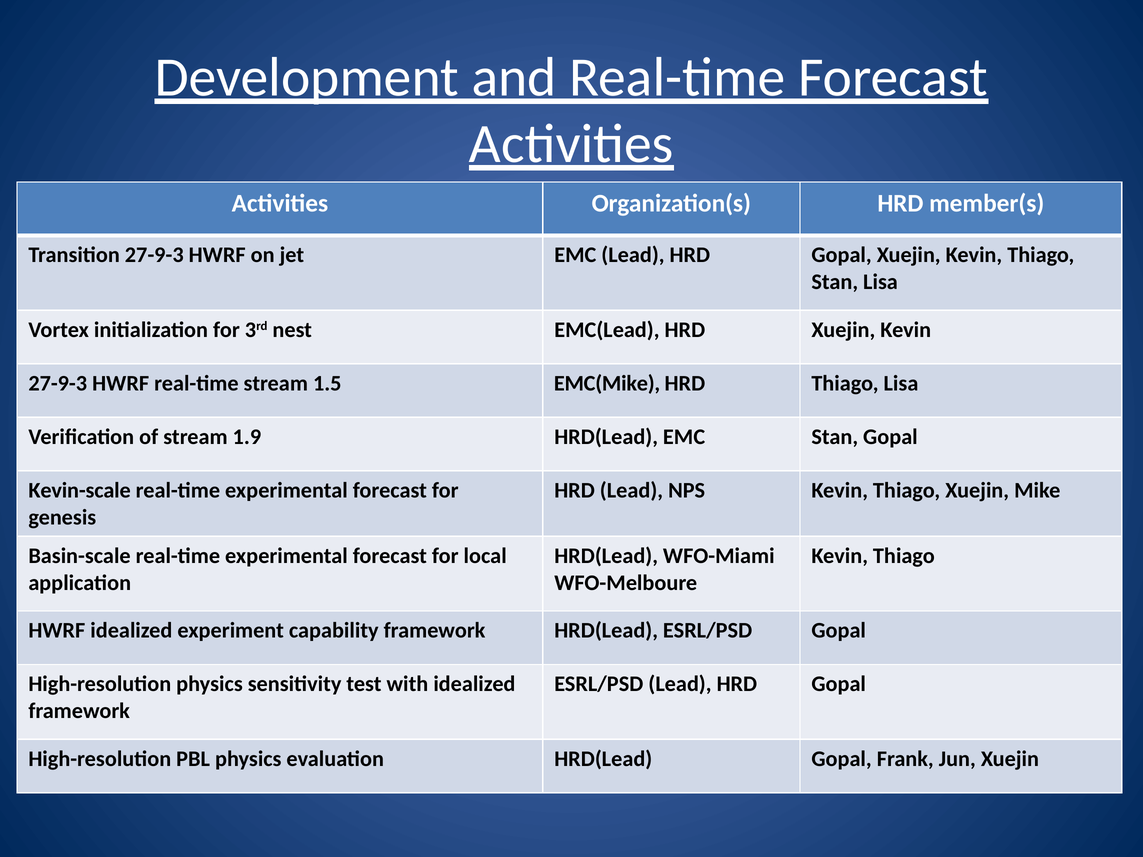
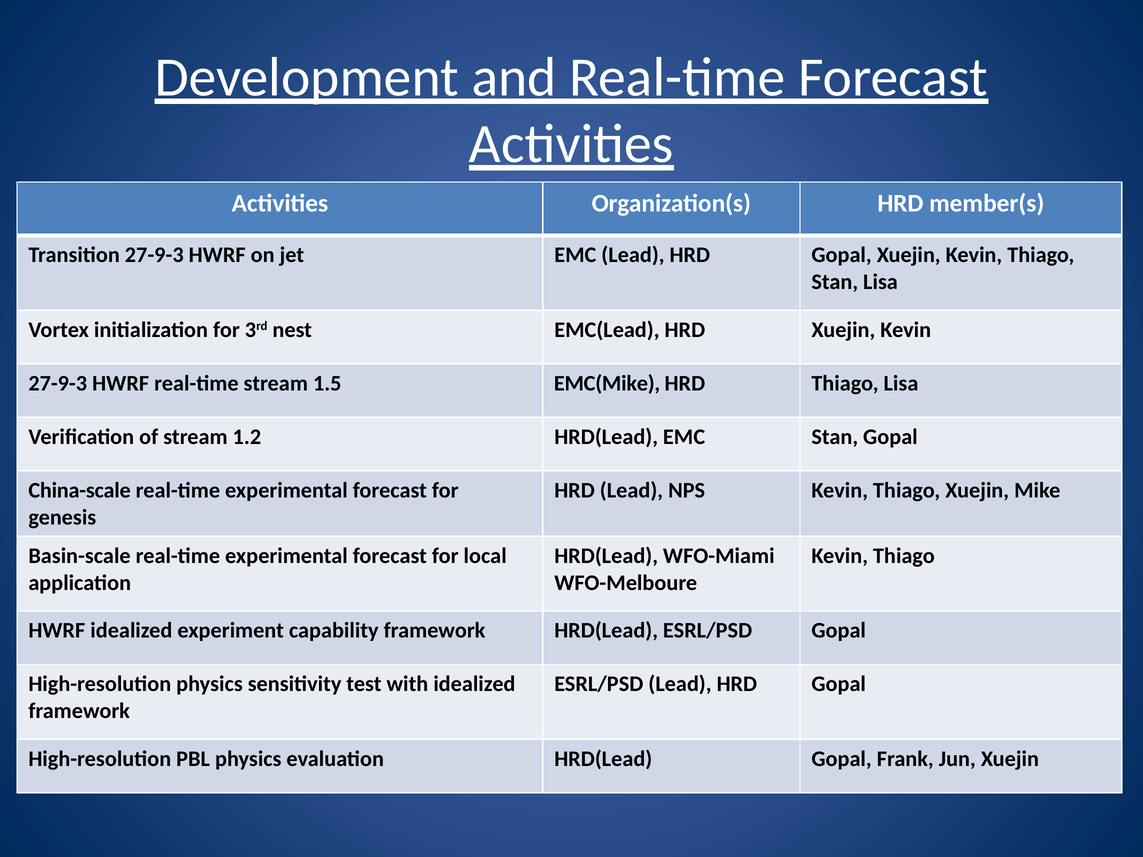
1.9: 1.9 -> 1.2 (247, 437)
Kevin-scale: Kevin-scale -> China-scale (80, 490)
